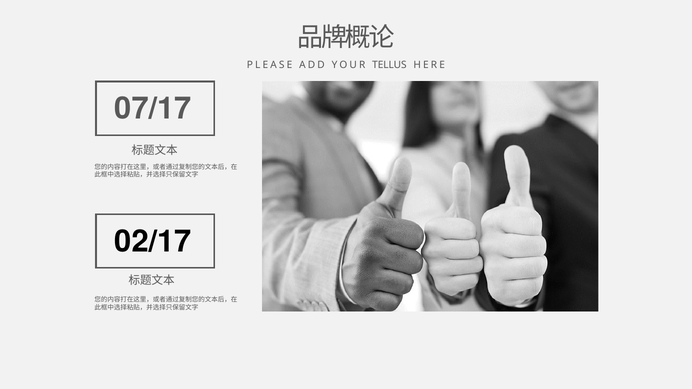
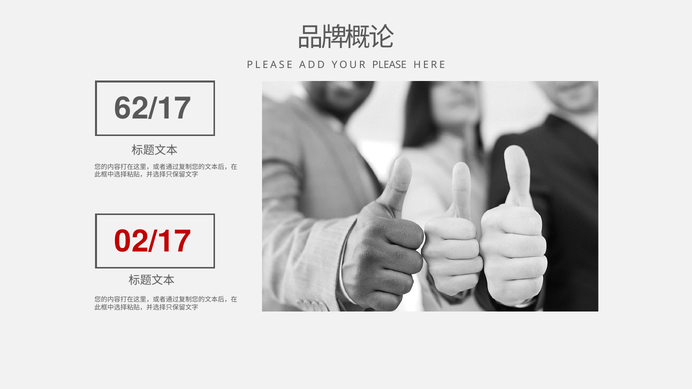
YOUR TELLUS: TELLUS -> PLEASE (389, 65)
07/17: 07/17 -> 62/17 (153, 109)
02/17 colour: black -> red (153, 242)
